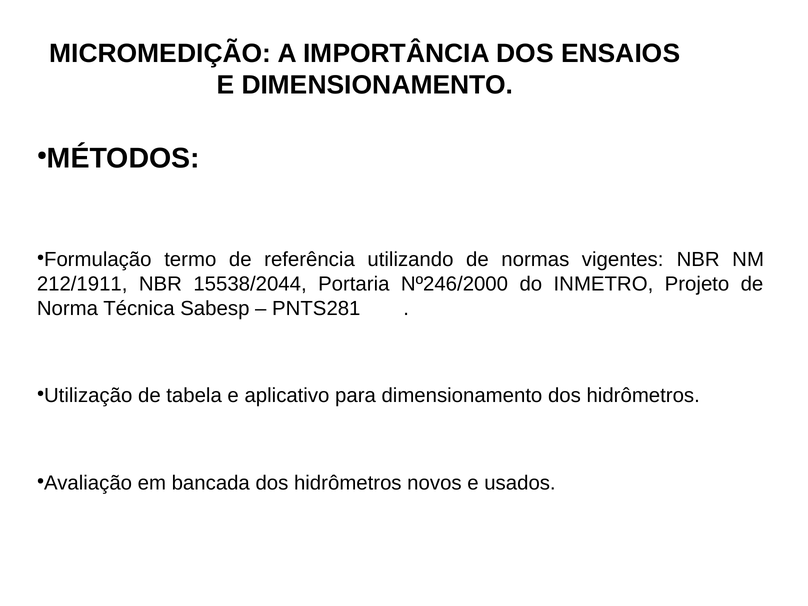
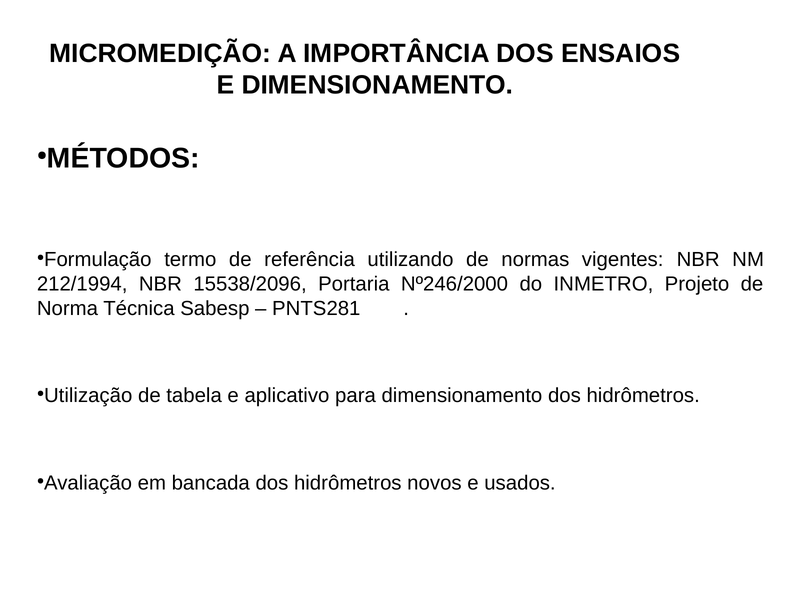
212/1911: 212/1911 -> 212/1994 (82, 284)
15538/2044: 15538/2044 -> 15538/2096 (250, 284)
